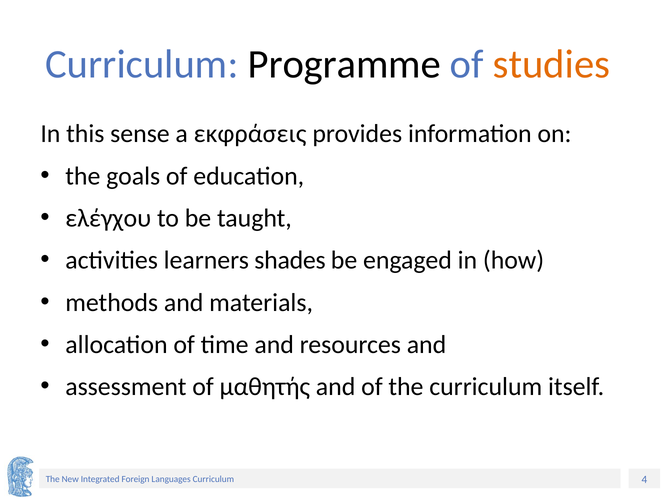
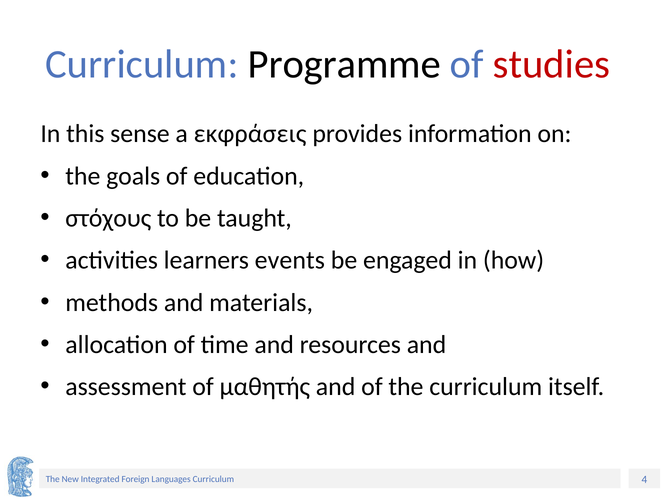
studies colour: orange -> red (551, 64)
ελέγχου: ελέγχου -> στόχους (108, 218)
shades: shades -> events (290, 260)
